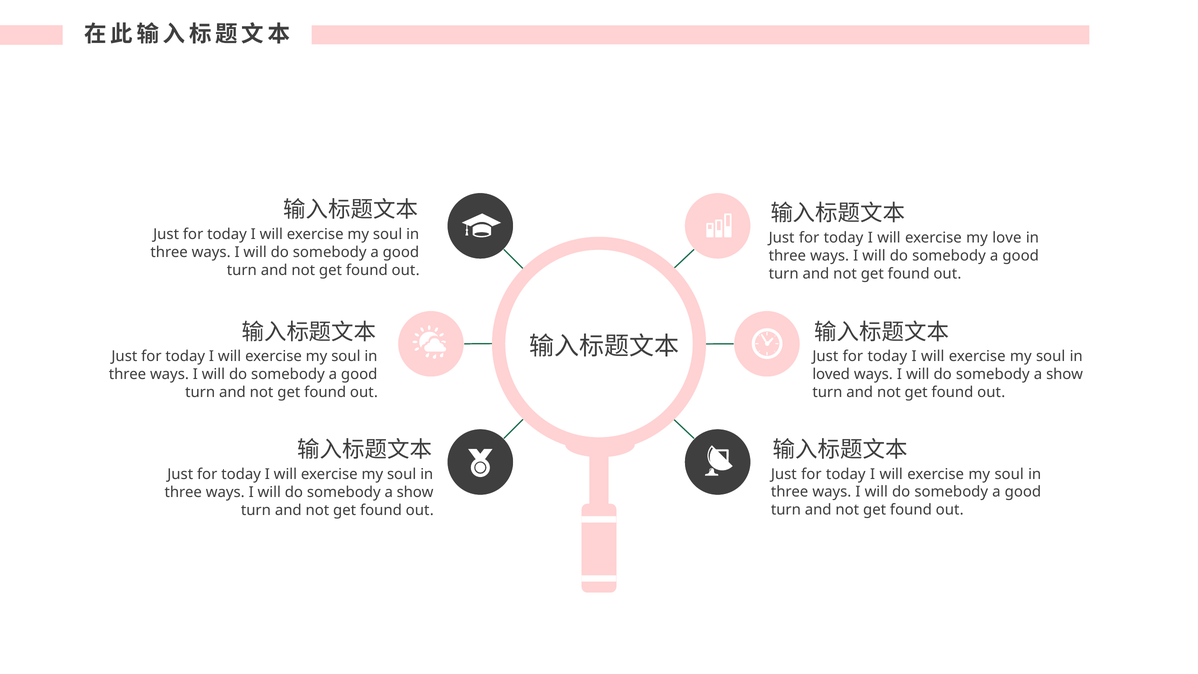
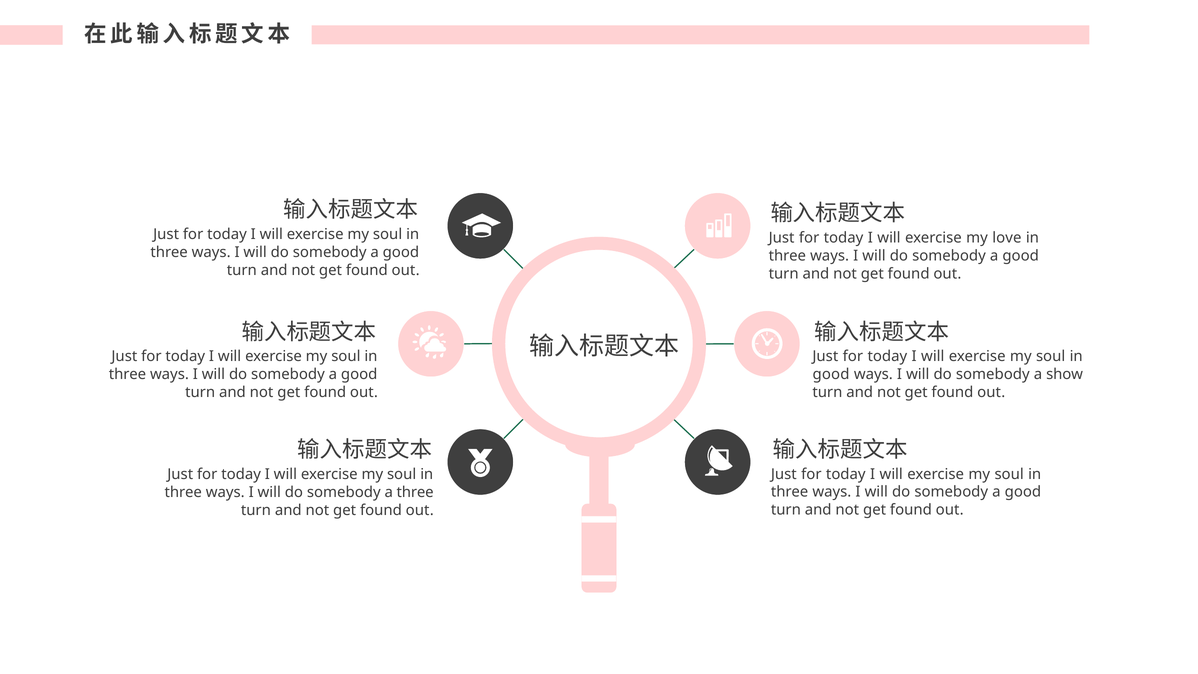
loved: loved -> good (831, 374)
show: show -> three (415, 492)
